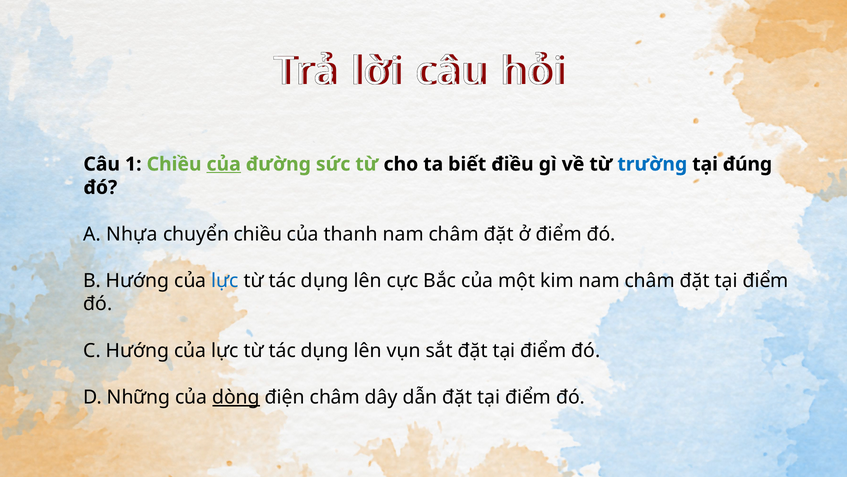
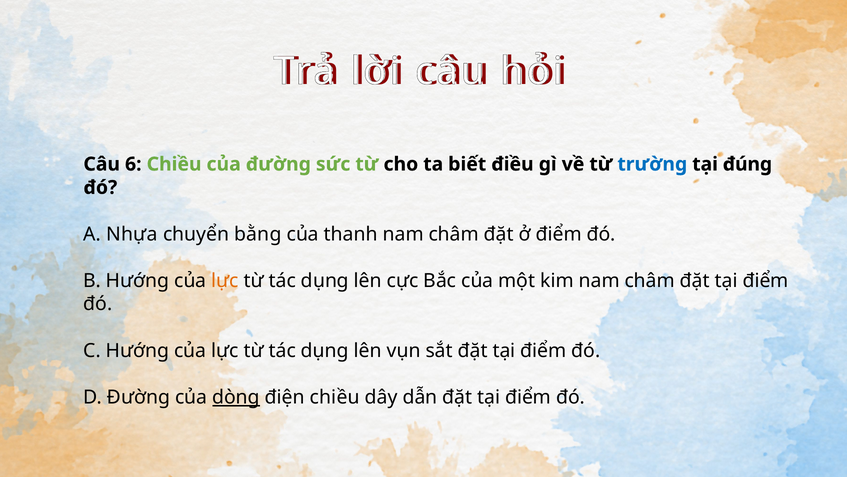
1: 1 -> 6 (133, 164)
của underline: present -> none (224, 164)
chuyển chiều: chiều -> bằng (258, 234)
lực colour: blue -> orange (225, 280)
D Những: Những -> Đường (139, 397)
điện châm: châm -> chiều (335, 397)
